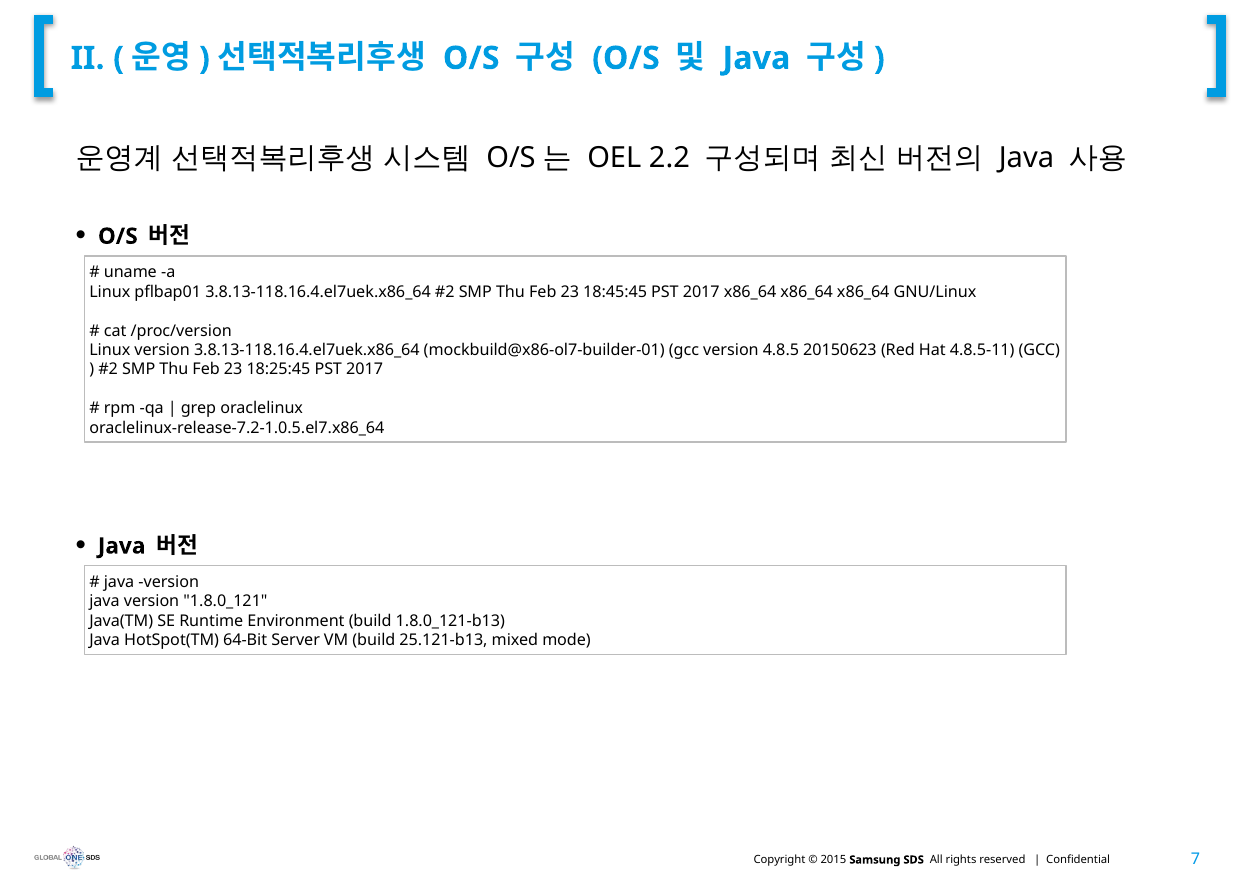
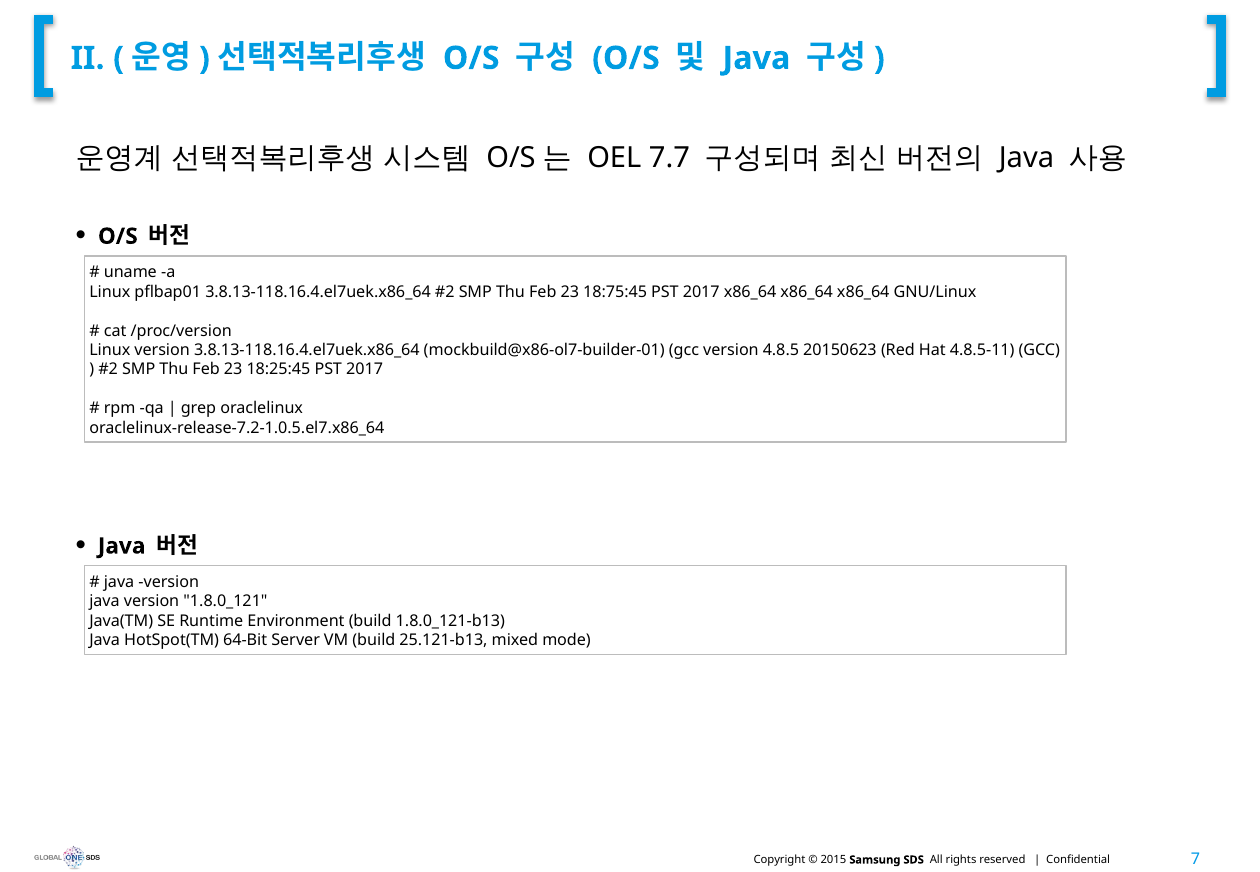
2.2: 2.2 -> 7.7 (669, 158)
18:45:45: 18:45:45 -> 18:75:45 (615, 292)
